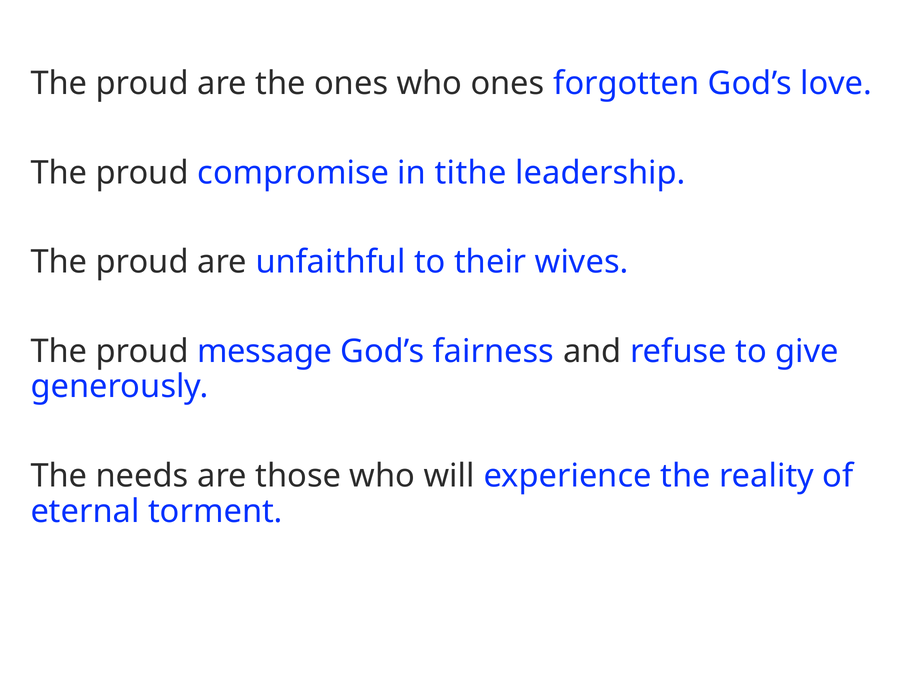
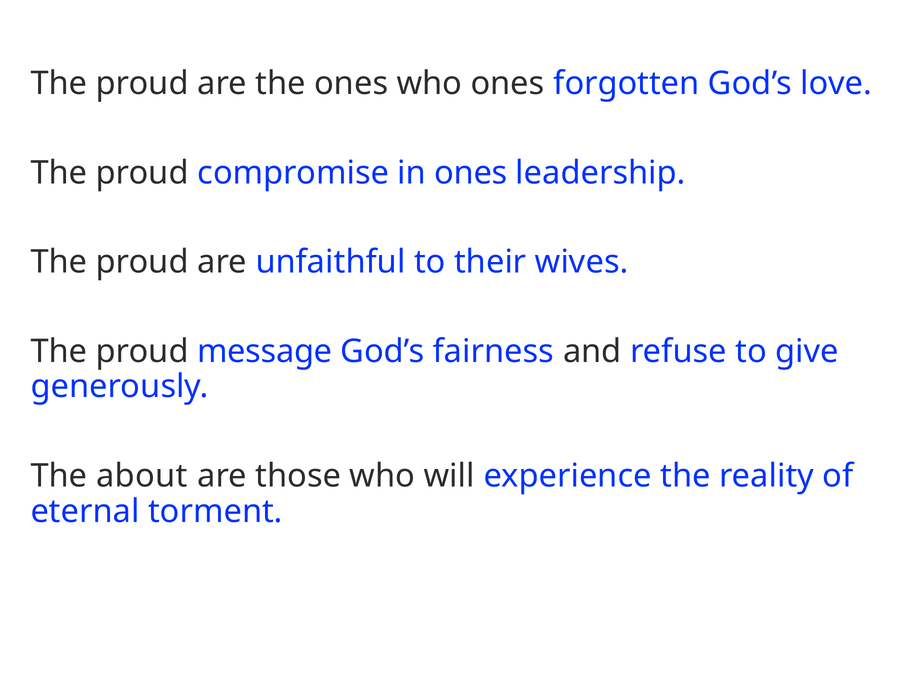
in tithe: tithe -> ones (471, 173)
needs: needs -> about (142, 476)
